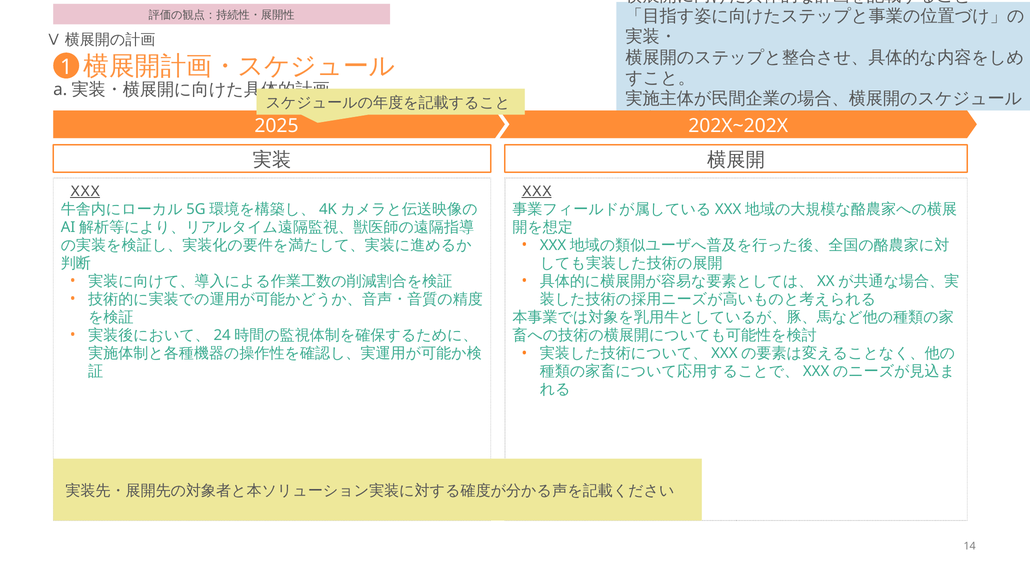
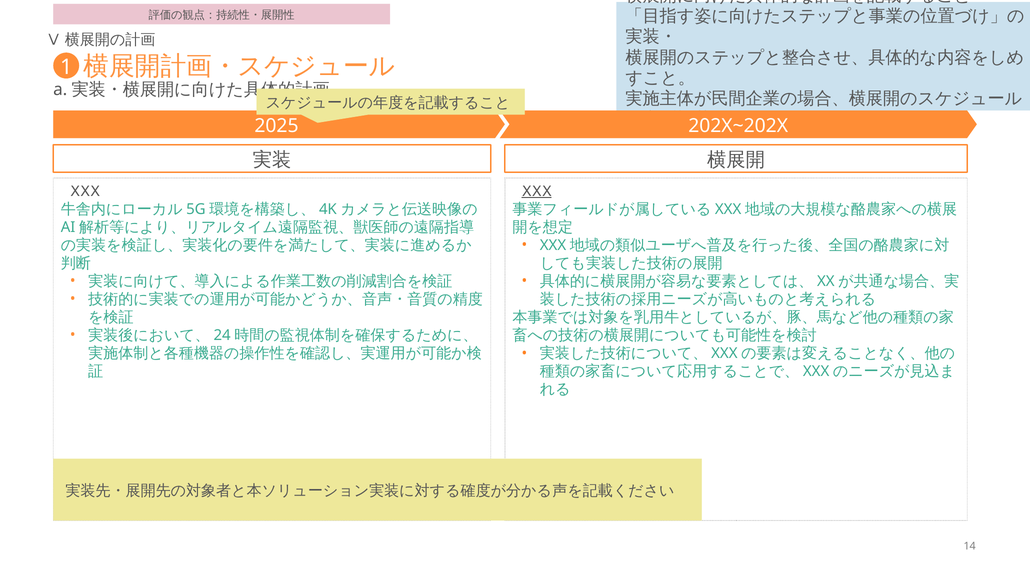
XXX underline: present -> none (85, 191)
